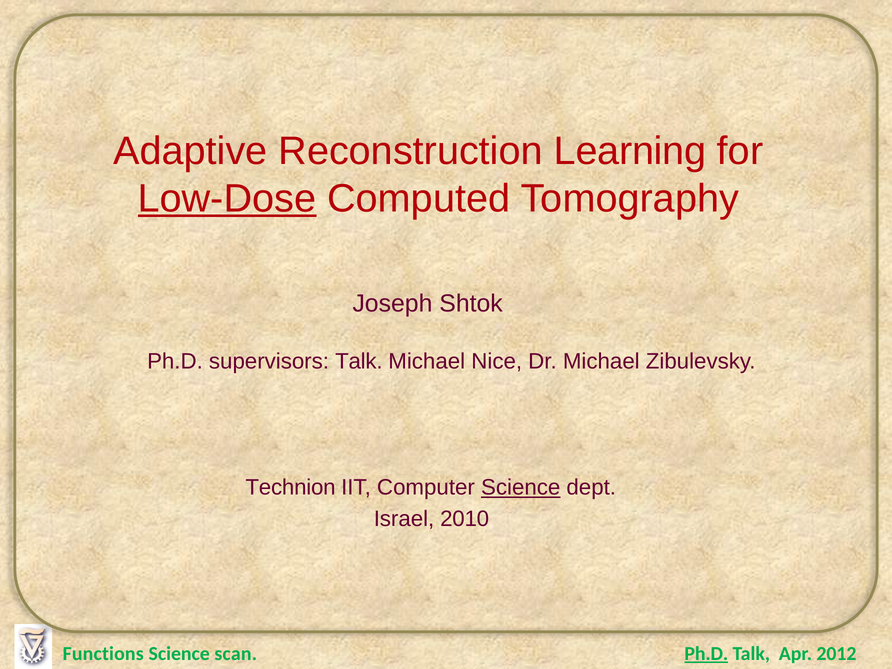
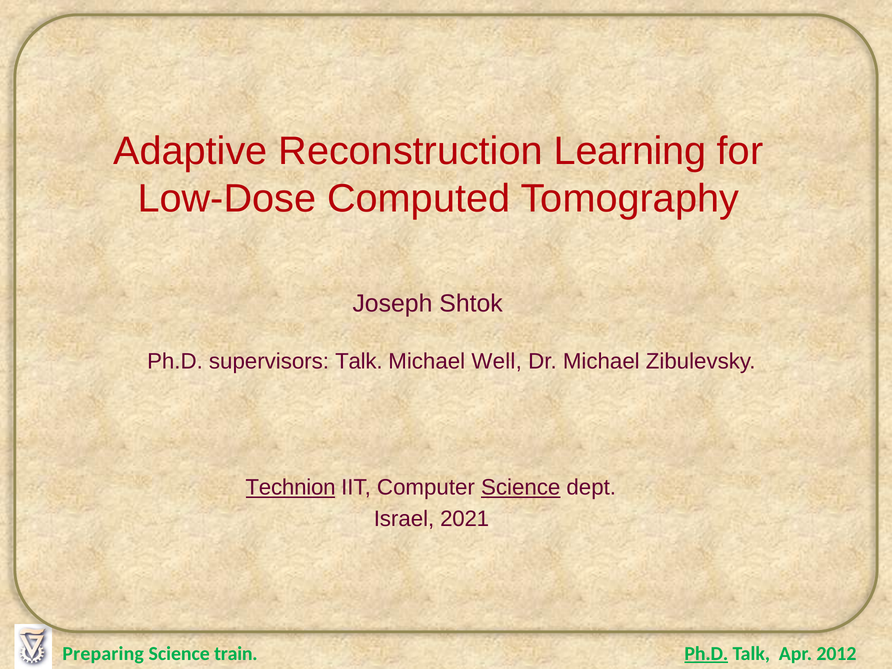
Low-Dose underline: present -> none (227, 199)
Nice: Nice -> Well (497, 361)
Technion underline: none -> present (291, 488)
2010: 2010 -> 2021 (465, 519)
Functions: Functions -> Preparing (103, 654)
scan: scan -> train (236, 654)
